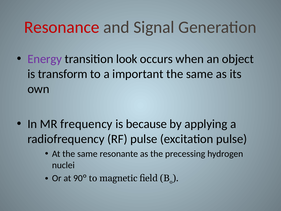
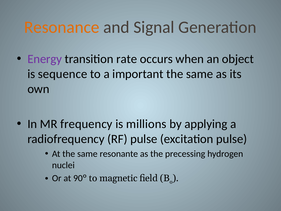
Resonance colour: red -> orange (62, 27)
look: look -> rate (127, 59)
transform: transform -> sequence (63, 74)
because: because -> millions (146, 124)
